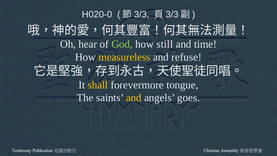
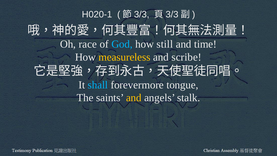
H020-0: H020-0 -> H020-1 (97, 14)
hear: hear -> race (88, 44)
God colour: light green -> light blue (122, 44)
refuse: refuse -> scribe (187, 57)
shall colour: yellow -> light blue (98, 85)
goes: goes -> stalk (189, 98)
